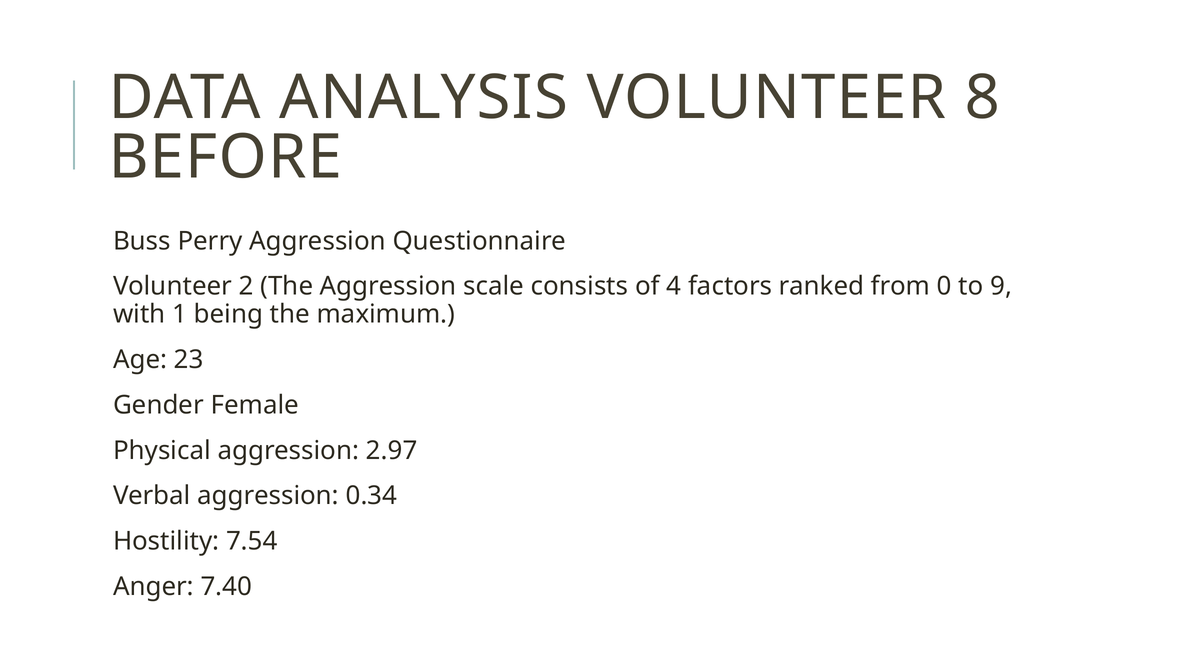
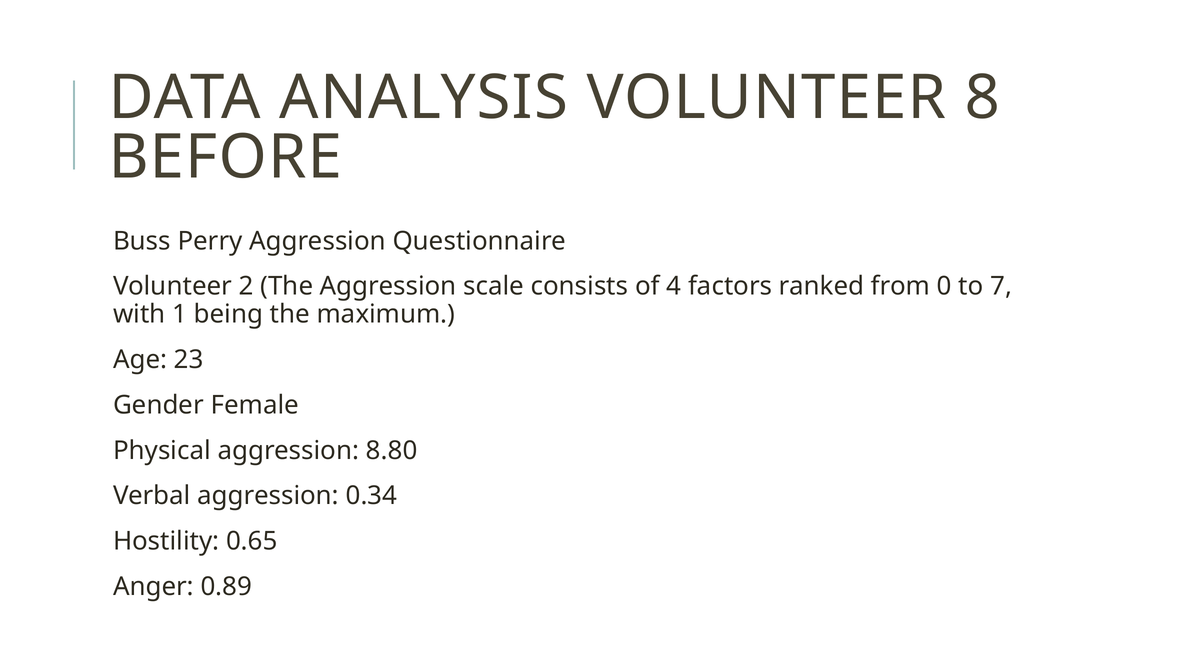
9: 9 -> 7 (1001, 286)
2.97: 2.97 -> 8.80 (392, 450)
7.54: 7.54 -> 0.65 (252, 541)
7.40: 7.40 -> 0.89 (226, 586)
